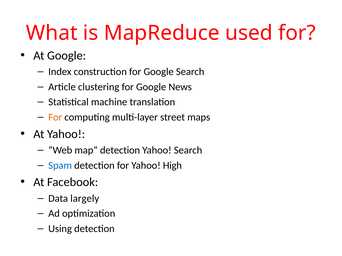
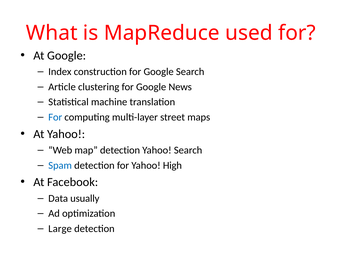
For colour: orange -> blue (55, 117)
largely: largely -> usually (85, 199)
Using: Using -> Large (60, 229)
